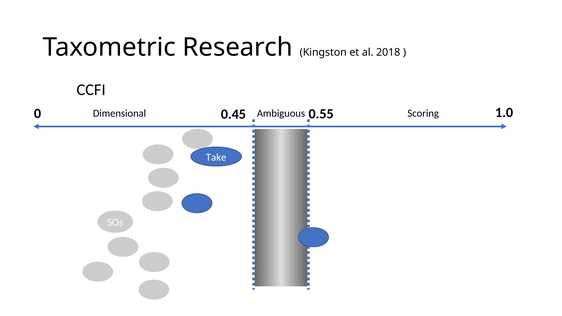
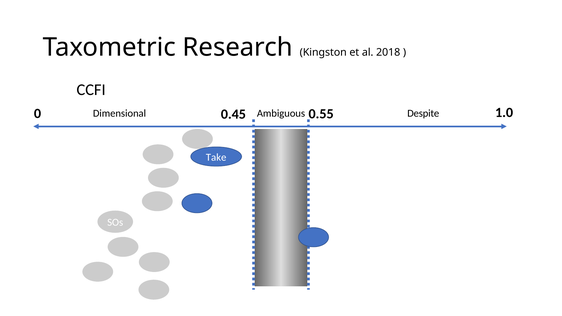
Scoring: Scoring -> Despite (423, 113)
